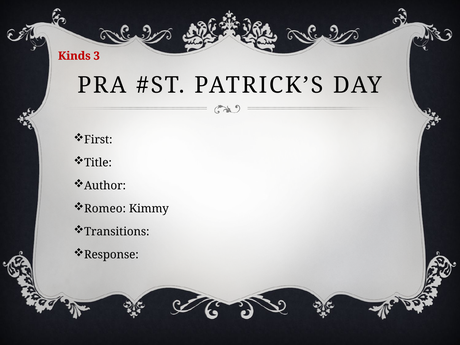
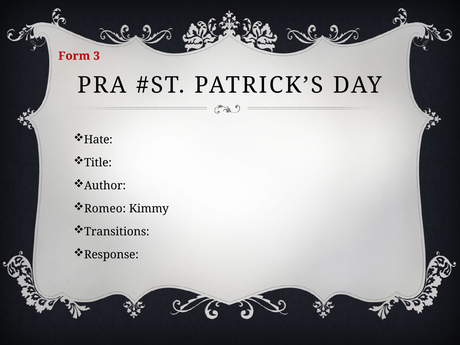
Kinds: Kinds -> Form (74, 56)
First: First -> Hate (98, 140)
